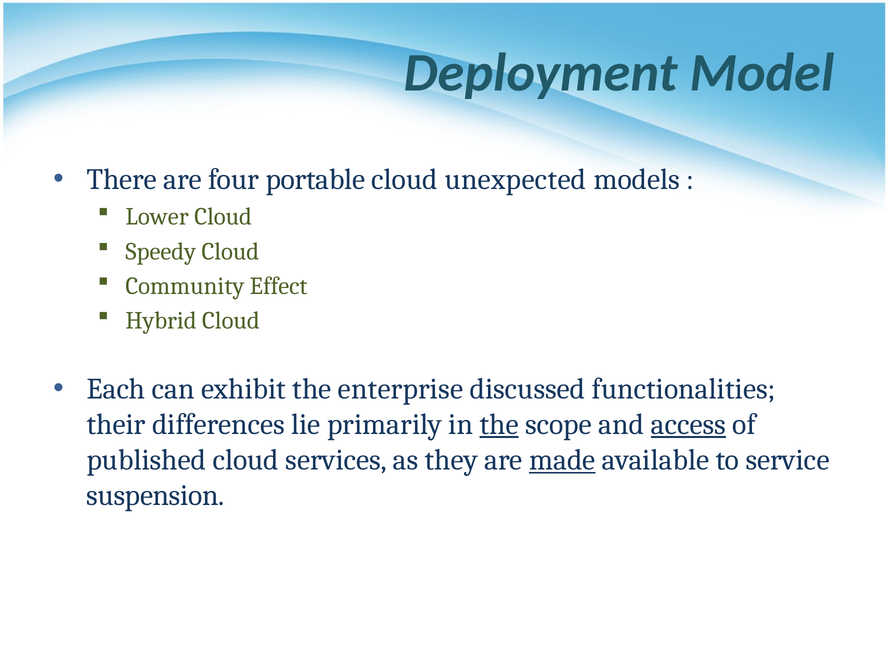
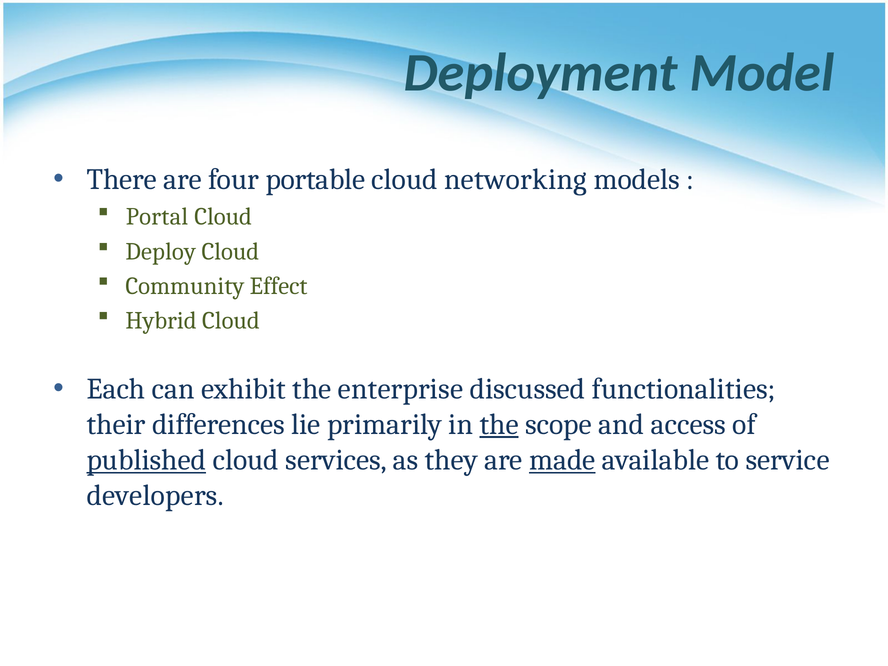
unexpected: unexpected -> networking (515, 180)
Lower: Lower -> Portal (157, 217)
Speedy: Speedy -> Deploy (161, 251)
access underline: present -> none (688, 424)
published underline: none -> present (146, 460)
suspension: suspension -> developers (155, 495)
